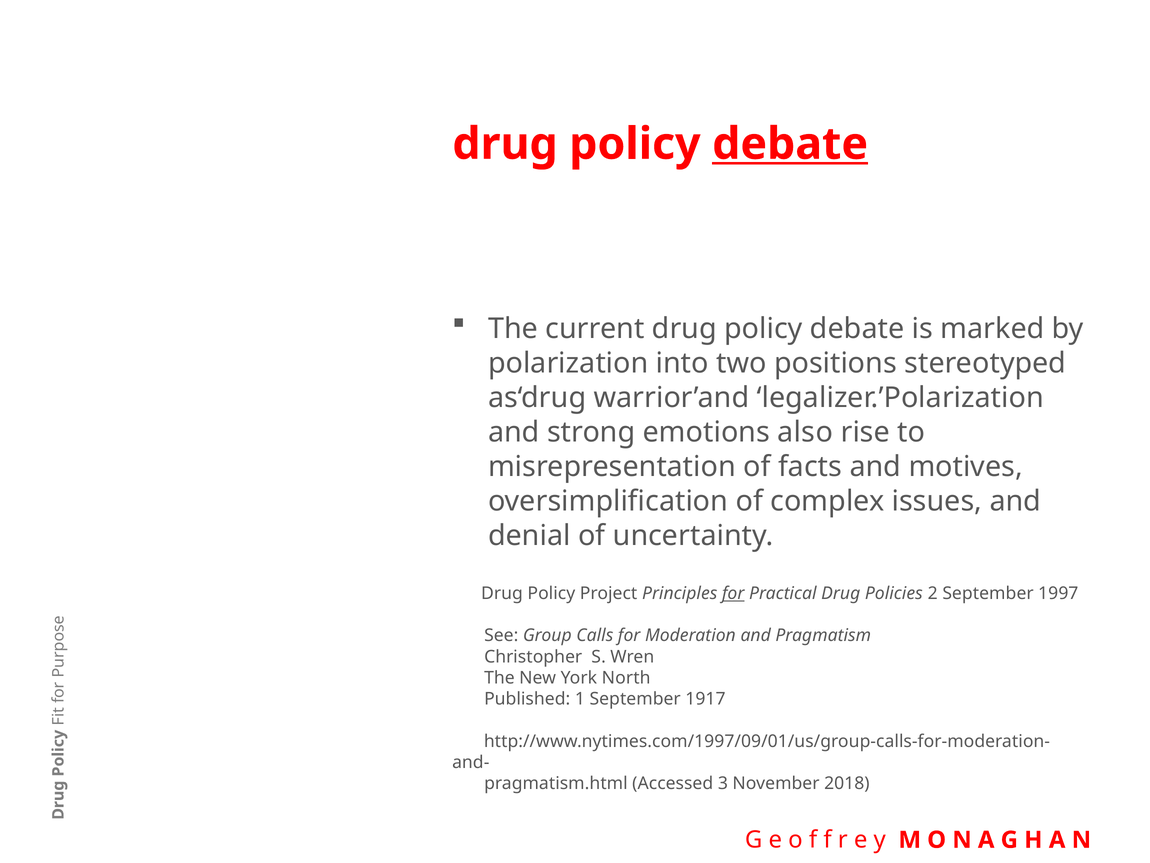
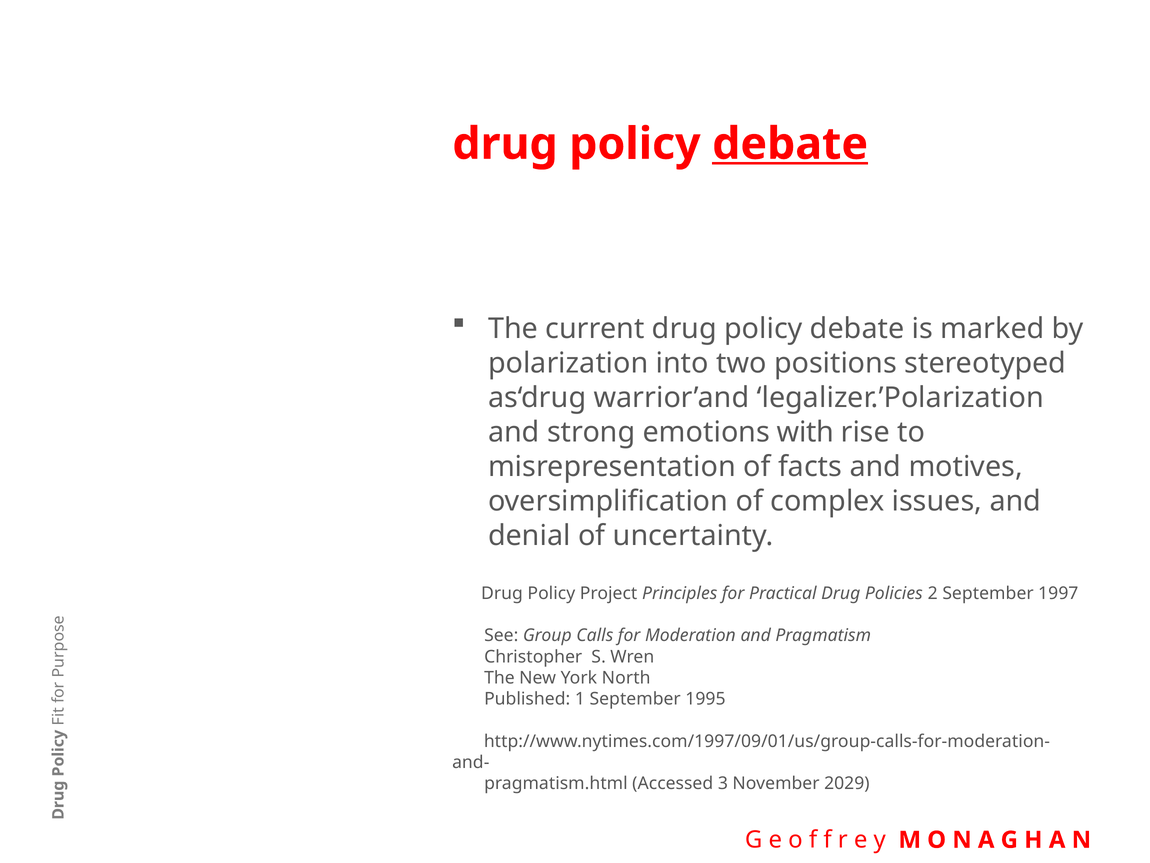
also: also -> with (805, 432)
for underline: present -> none (733, 593)
1917: 1917 -> 1995 (705, 699)
2018: 2018 -> 2029 (847, 783)
